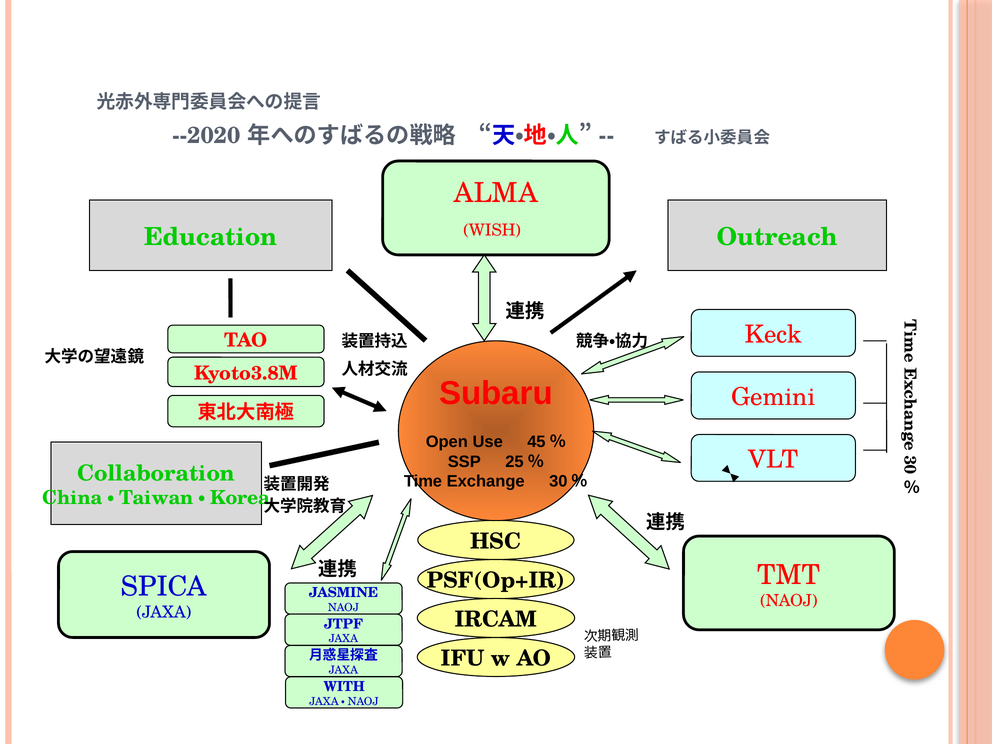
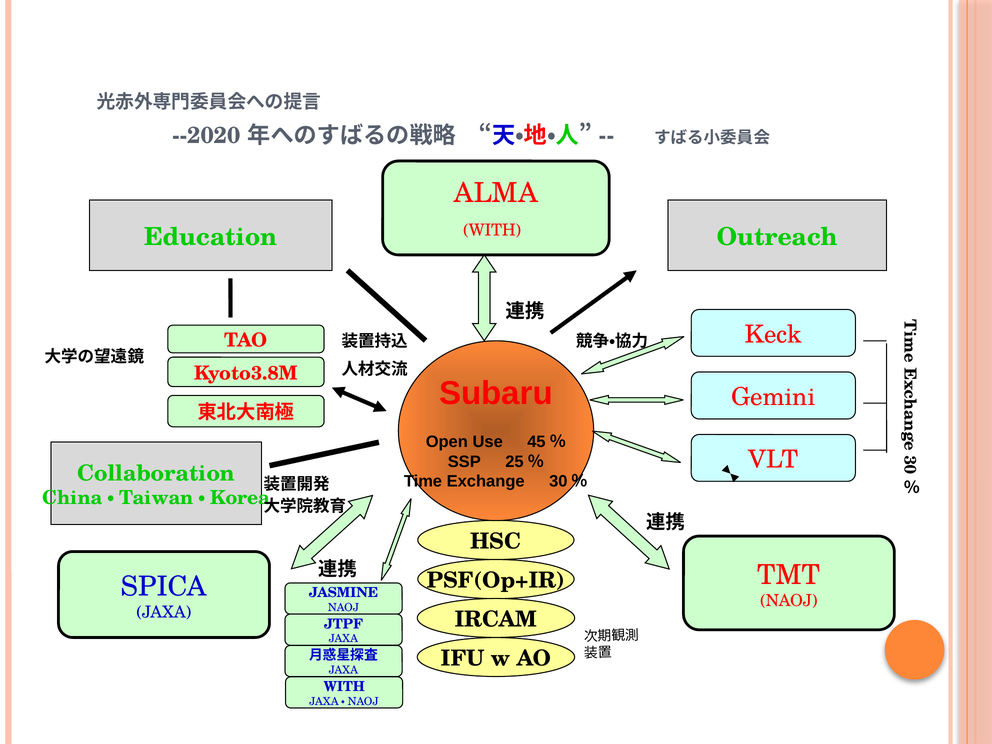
WISH: WISH -> WITH (492, 230)
